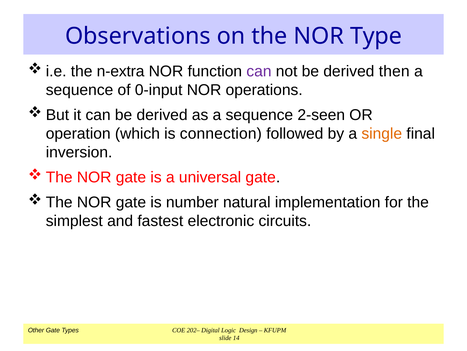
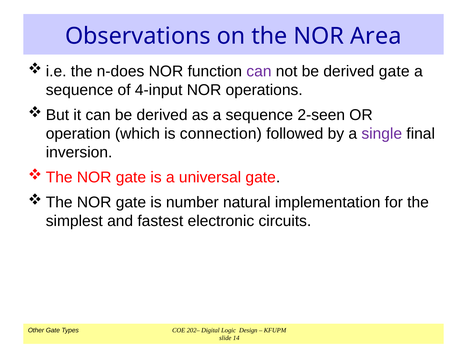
Type: Type -> Area (376, 36)
n-extra: n-extra -> n-does (121, 71)
derived then: then -> gate (394, 71)
0-input: 0-input -> 4-input (159, 90)
single colour: orange -> purple (382, 133)
